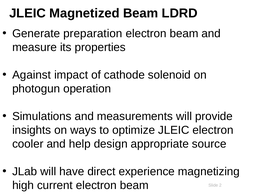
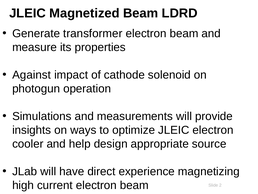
preparation: preparation -> transformer (93, 33)
